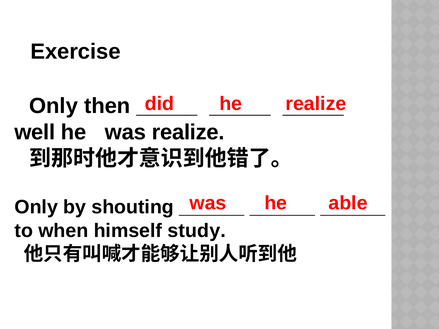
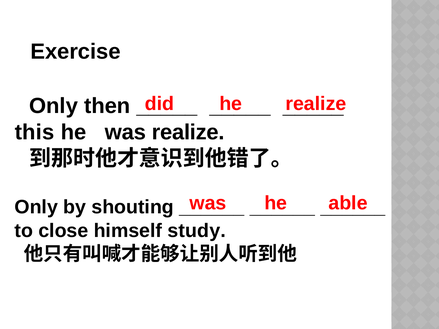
well: well -> this (35, 132)
when: when -> close (63, 231)
